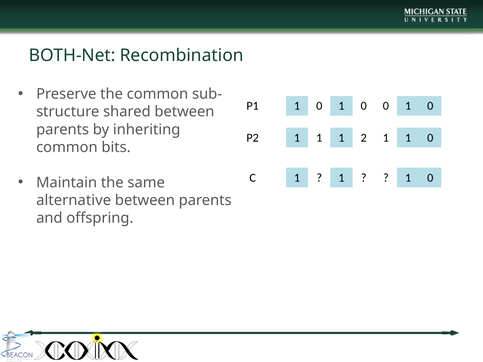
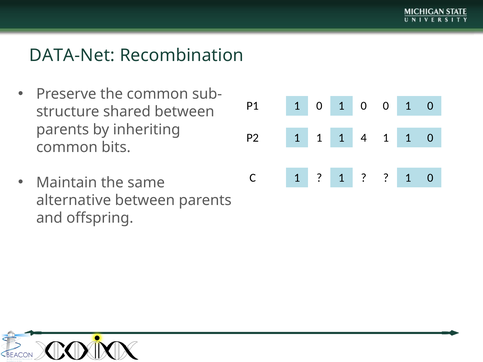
BOTH-Net: BOTH-Net -> DATA-Net (72, 56)
2: 2 -> 4 (364, 138)
